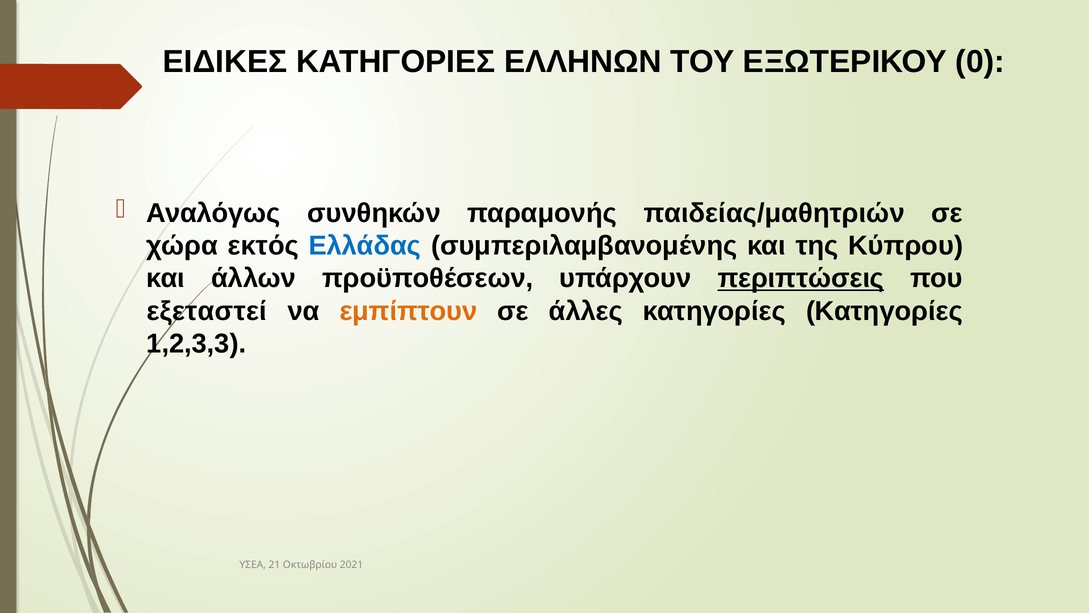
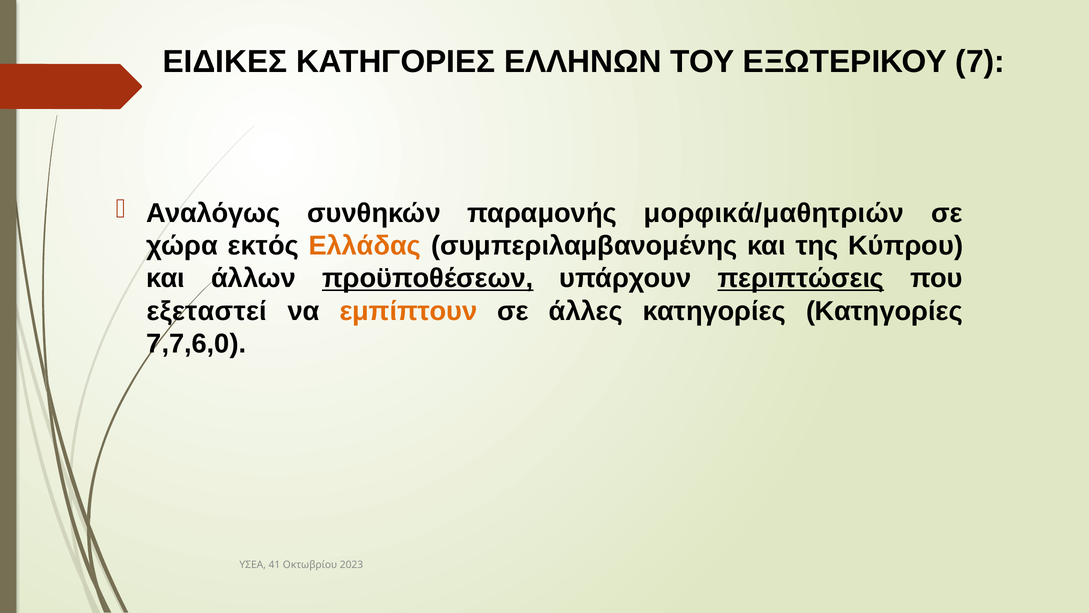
0: 0 -> 7 (980, 61)
παιδείας/μαθητριών: παιδείας/μαθητριών -> μορφικά/μαθητριών (774, 213)
Ελλάδας colour: blue -> orange (365, 246)
προϋποθέσεων underline: none -> present (428, 278)
1,2,3,3: 1,2,3,3 -> 7,7,6,0 (196, 344)
21: 21 -> 41 (274, 564)
2021: 2021 -> 2023 (351, 564)
